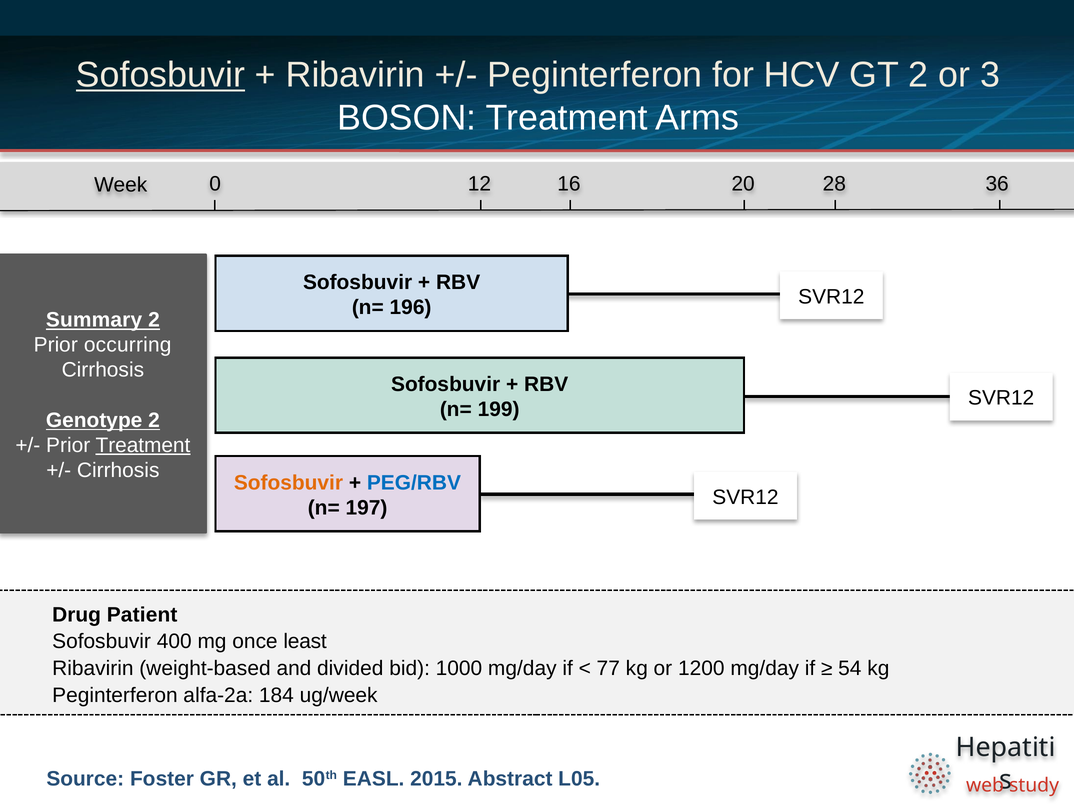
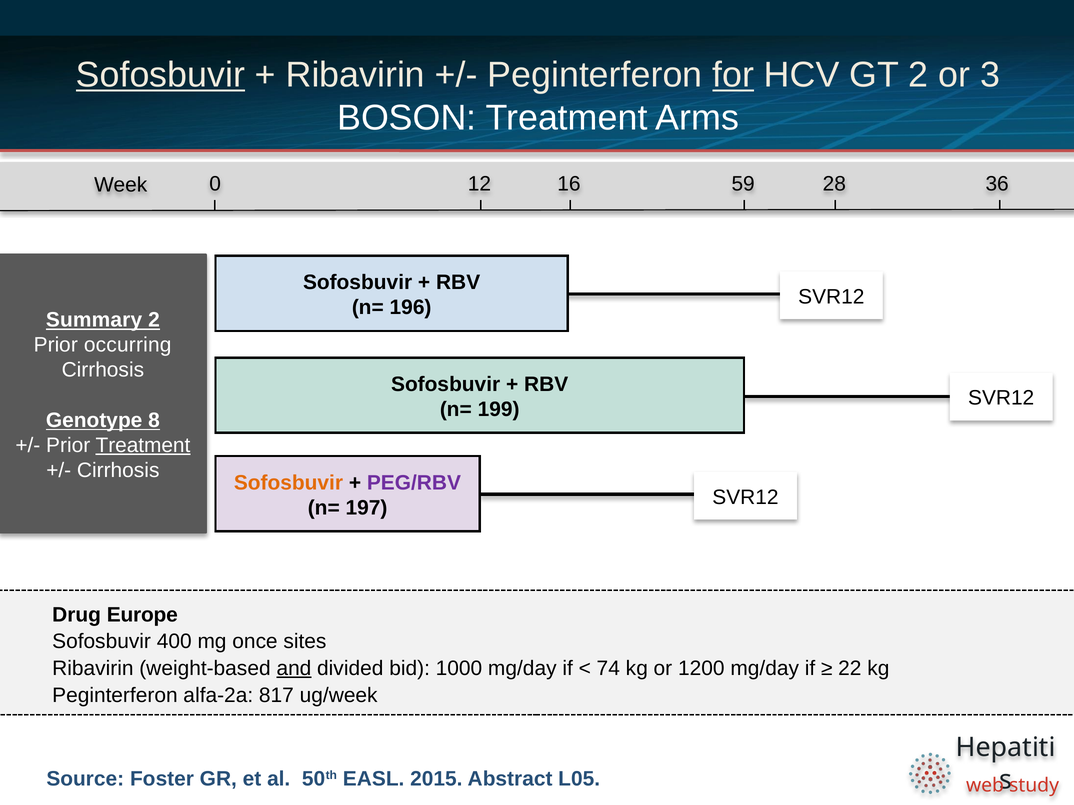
for underline: none -> present (733, 75)
20: 20 -> 59 (743, 184)
Genotype 2: 2 -> 8 (154, 420)
PEG/RBV colour: blue -> purple (414, 483)
Patient: Patient -> Europe (142, 615)
least: least -> sites (305, 642)
and underline: none -> present (294, 669)
77: 77 -> 74 (608, 669)
54: 54 -> 22 (850, 669)
184: 184 -> 817 (276, 696)
